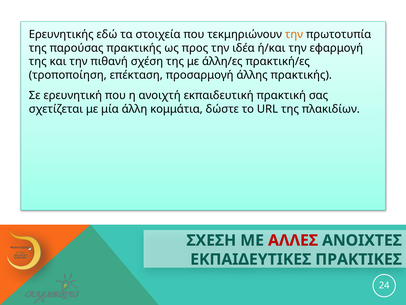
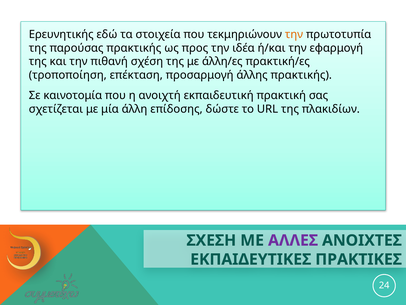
ερευνητική: ερευνητική -> καινοτομία (73, 95)
κομμάτια: κομμάτια -> επίδοσης (176, 109)
ΑΛΛΕΣ colour: red -> purple (293, 240)
